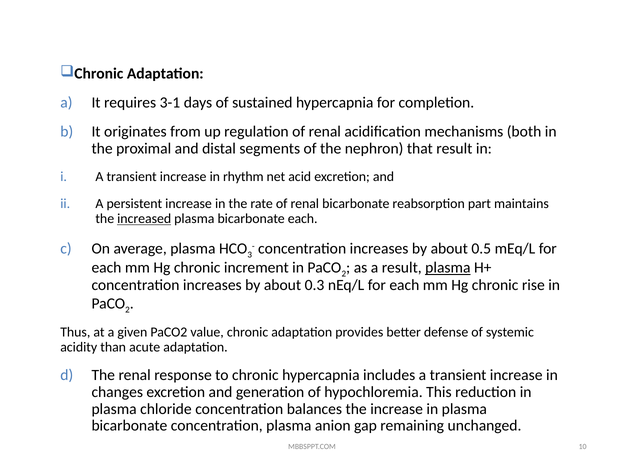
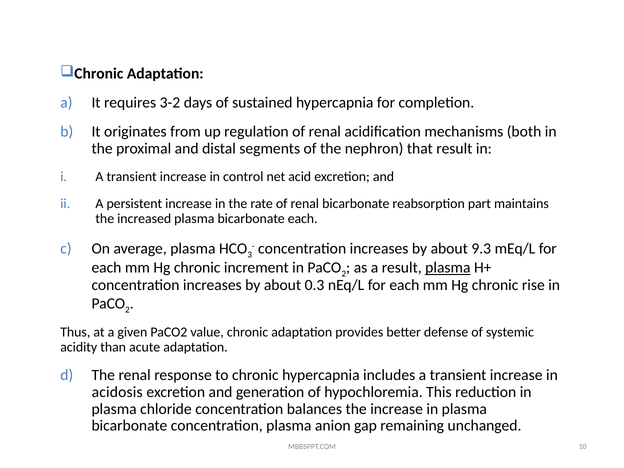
3-1: 3-1 -> 3-2 (170, 103)
rhythm: rhythm -> control (243, 177)
increased underline: present -> none (144, 219)
0.5: 0.5 -> 9.3 (481, 249)
changes: changes -> acidosis (117, 392)
